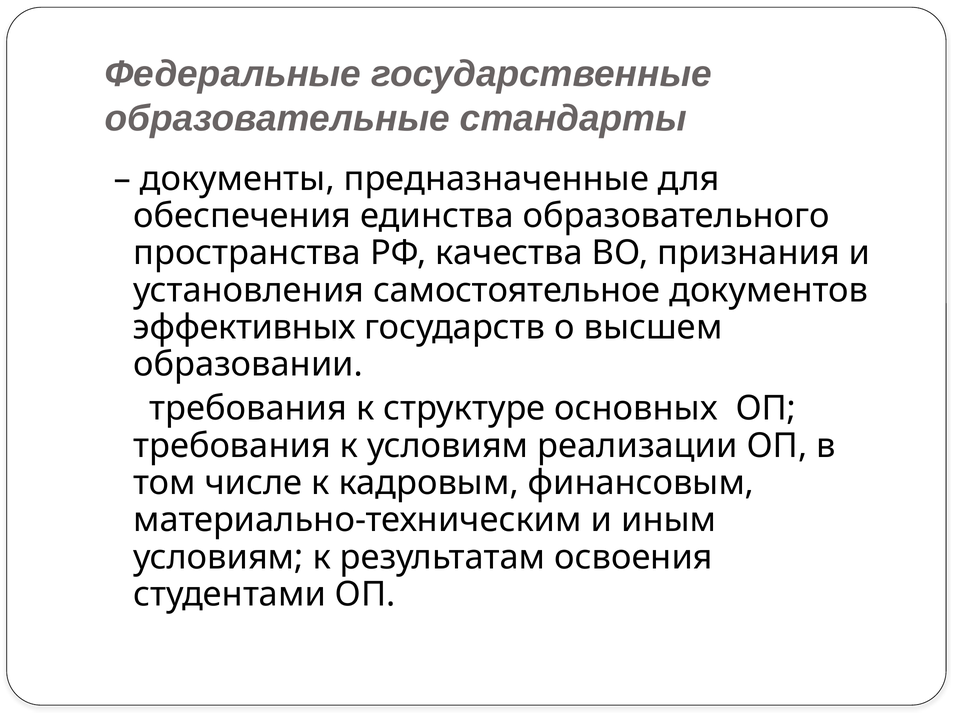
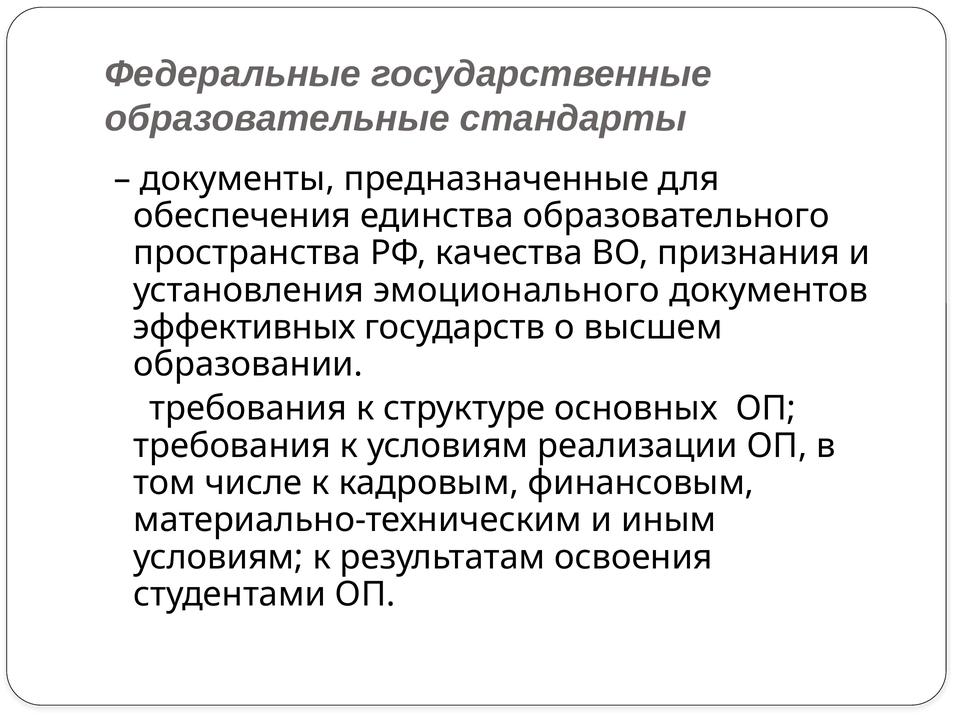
самостоятельное: самостоятельное -> эмоционального (517, 290)
